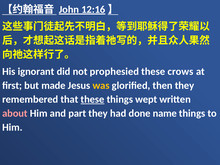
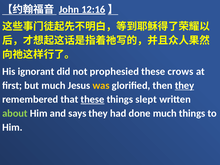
but made: made -> much (53, 85)
they underline: none -> present (184, 85)
wept: wept -> slept (146, 99)
about colour: pink -> light green (15, 113)
part: part -> says (77, 113)
done name: name -> much (165, 113)
